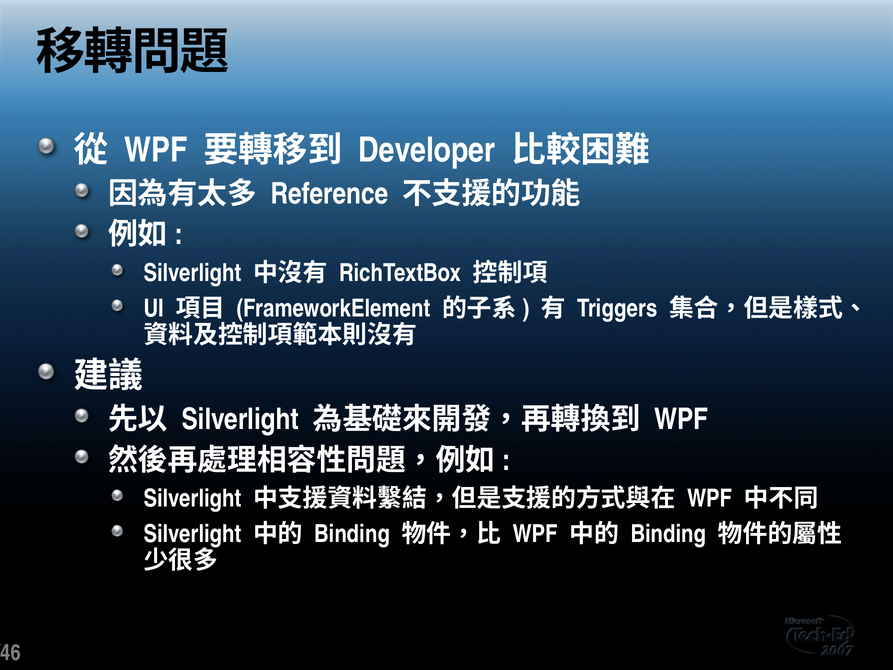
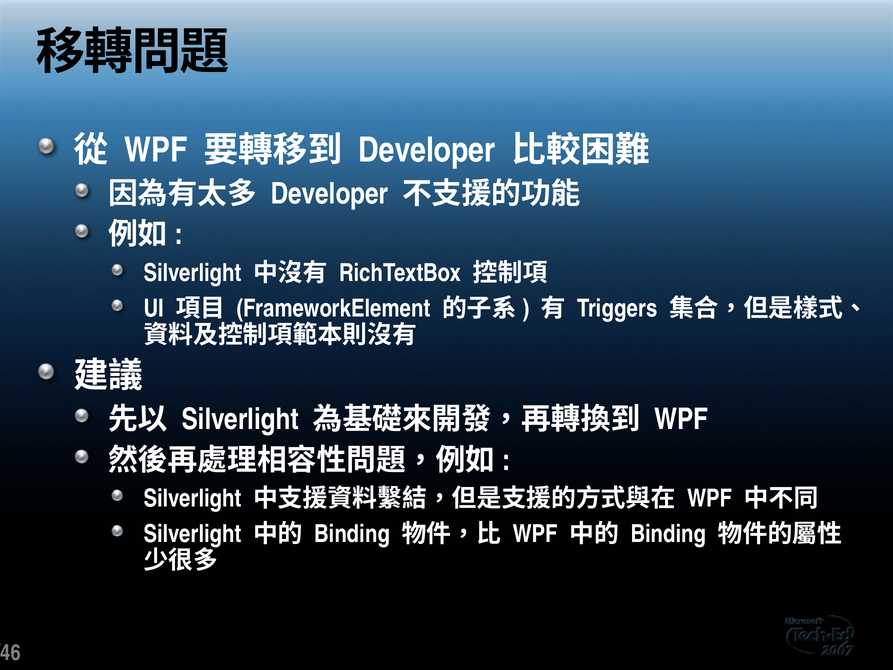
Reference: Reference -> Developer (330, 194)
